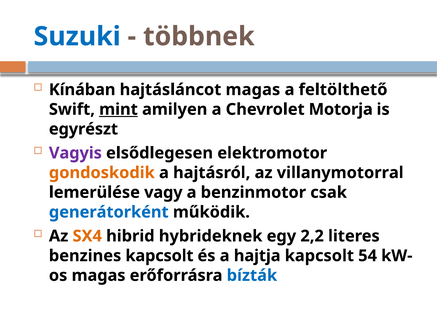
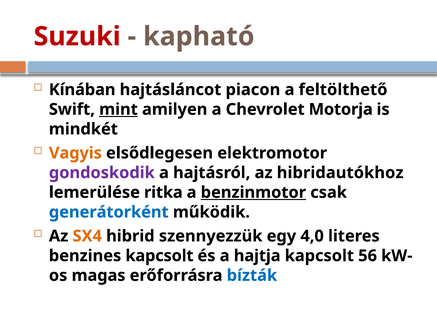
Suzuki colour: blue -> red (77, 36)
többnek: többnek -> kapható (199, 36)
hajtásláncot magas: magas -> piacon (253, 90)
egyrészt: egyrészt -> mindkét (83, 129)
Vagyis colour: purple -> orange (75, 153)
gondoskodik colour: orange -> purple (102, 173)
villanymotorral: villanymotorral -> hibridautókhoz (340, 173)
vagy: vagy -> ritka (163, 192)
benzinmotor underline: none -> present (253, 192)
hybrideknek: hybrideknek -> szennyezzük (211, 236)
2,2: 2,2 -> 4,0 (312, 236)
54: 54 -> 56 (368, 256)
